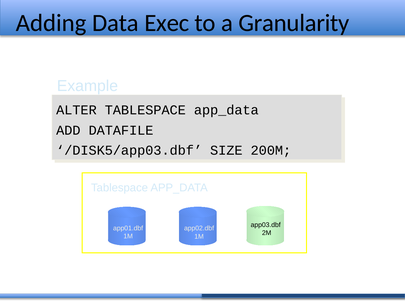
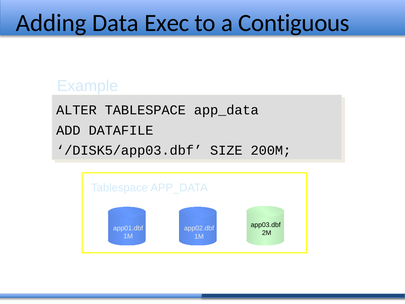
Granularity: Granularity -> Contiguous (294, 23)
